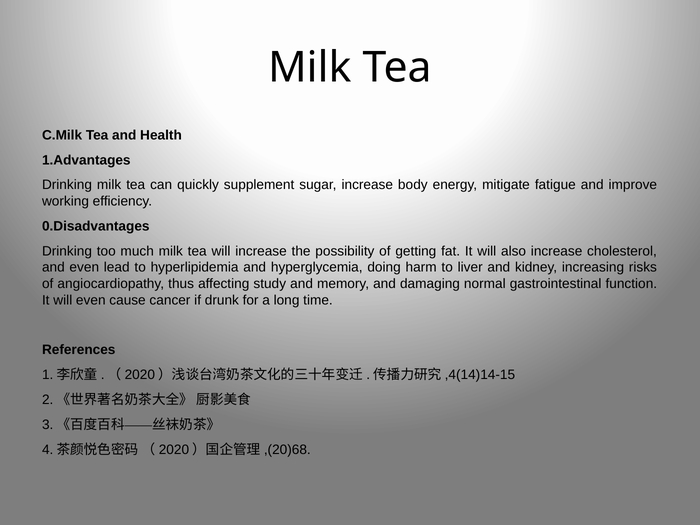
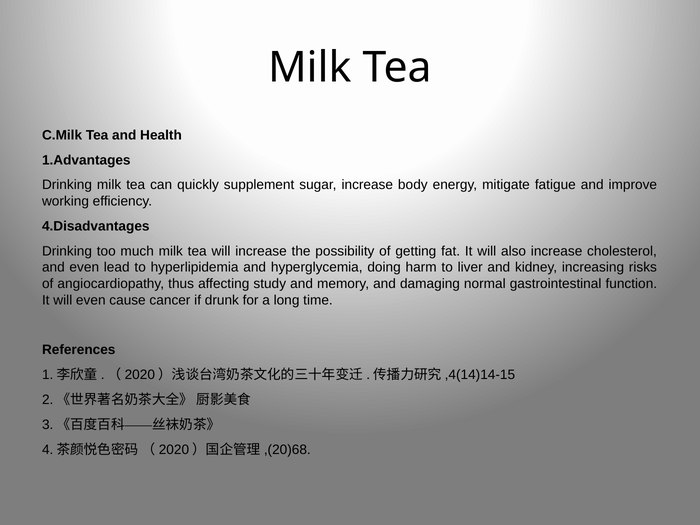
0.Disadvantages: 0.Disadvantages -> 4.Disadvantages (96, 226)
